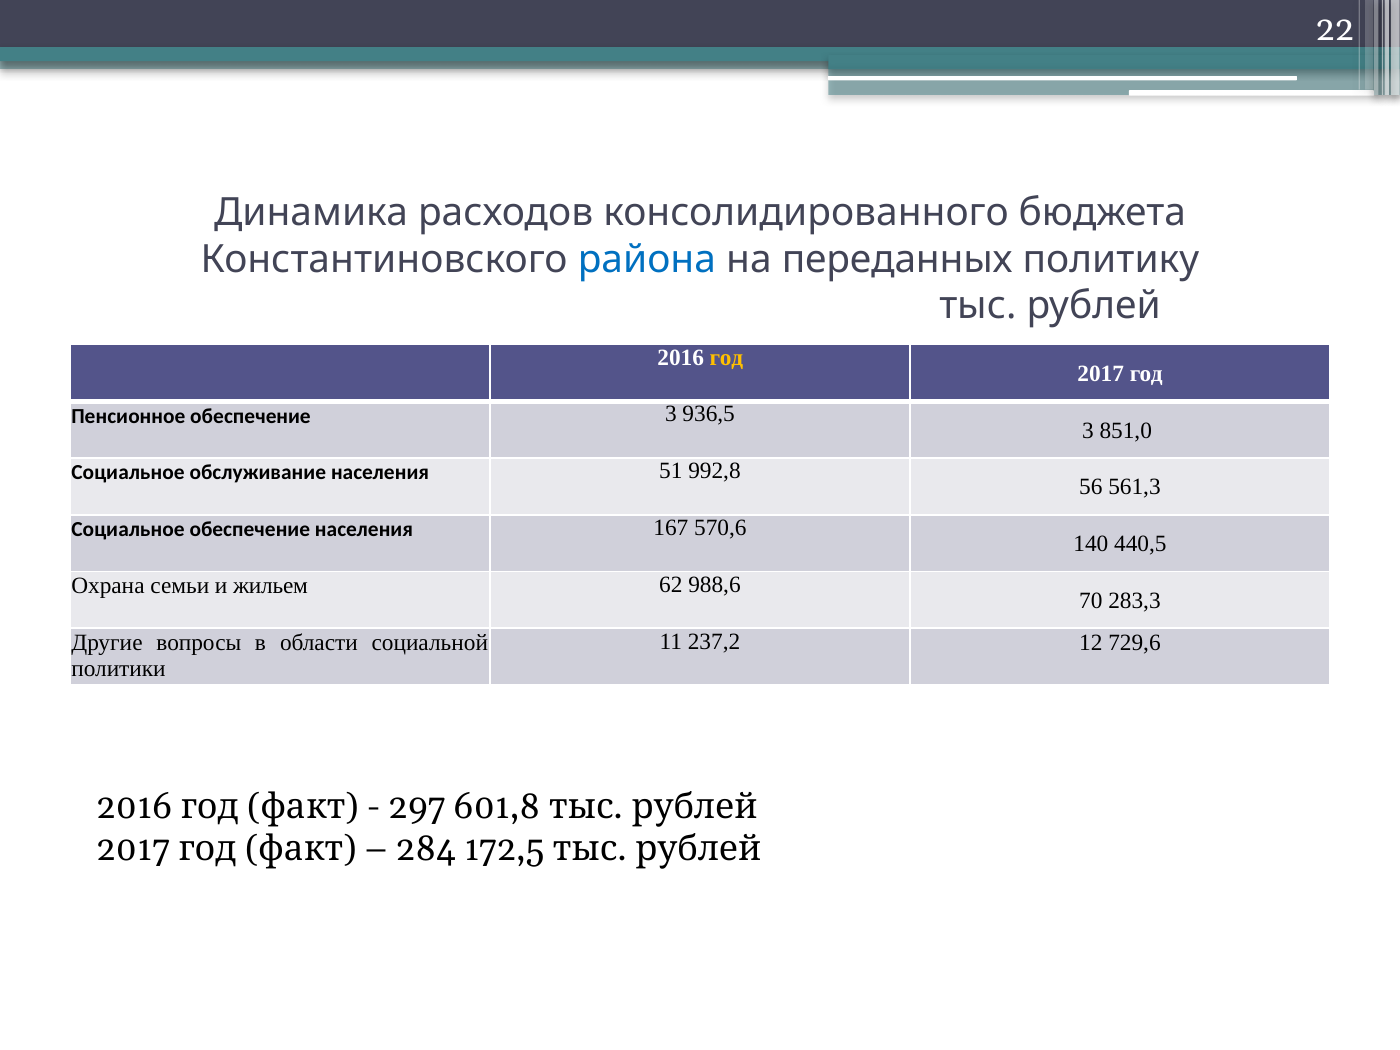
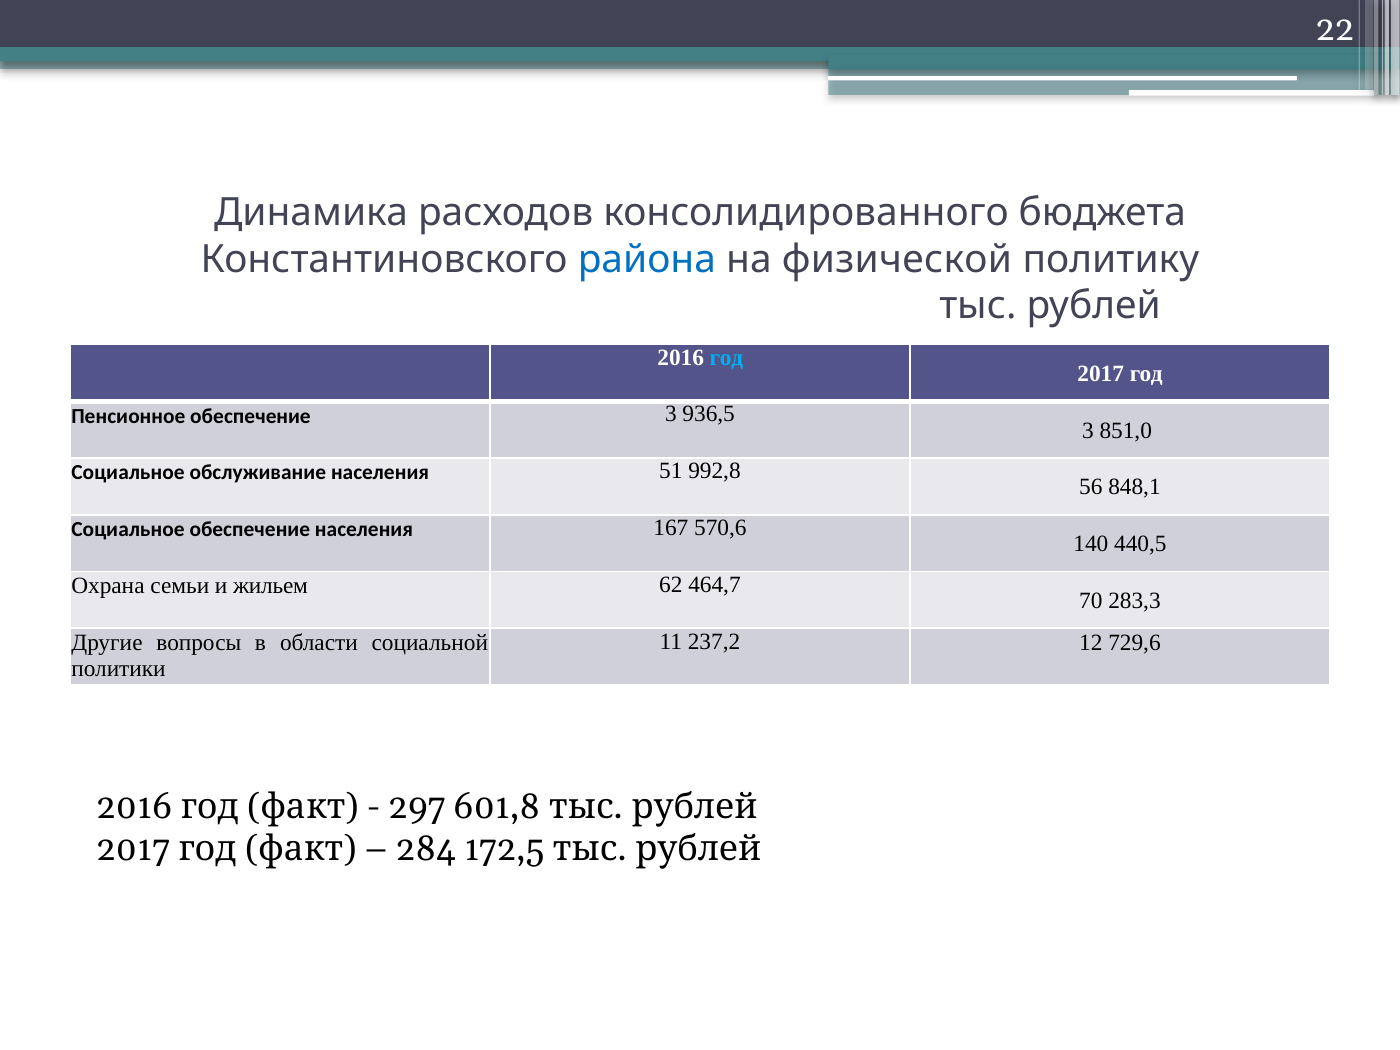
переданных: переданных -> физической (897, 259)
год colour: yellow -> light blue (726, 358)
561,3: 561,3 -> 848,1 (1134, 487)
988,6: 988,6 -> 464,7 (714, 585)
